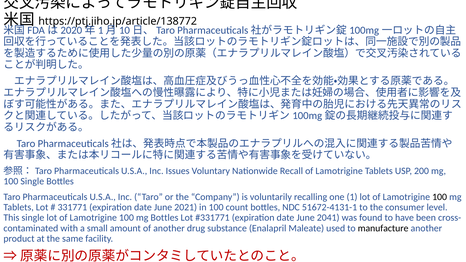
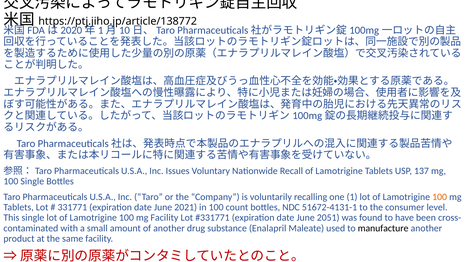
200: 200 -> 137 (421, 171)
100 colour: black -> orange (440, 197)
mg Bottles: Bottles -> Facility (164, 218)
2041: 2041 -> 2051 (328, 218)
